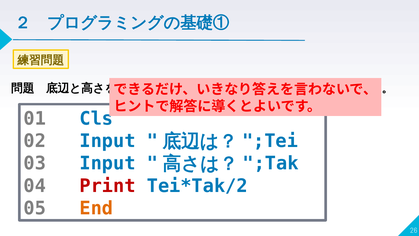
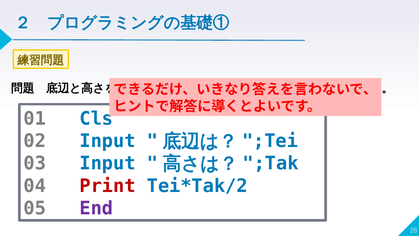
End colour: orange -> purple (96, 208)
